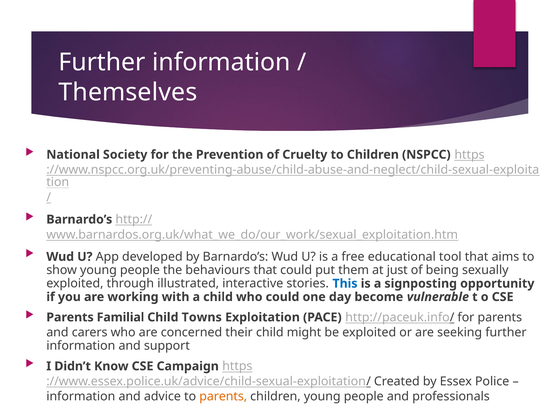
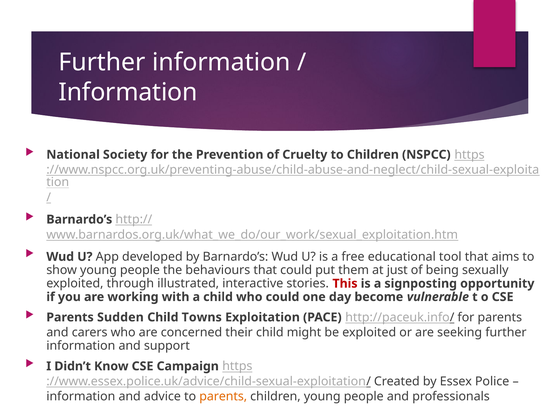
Themselves: Themselves -> Information (128, 92)
This colour: blue -> red (345, 284)
Familial: Familial -> Sudden (120, 317)
